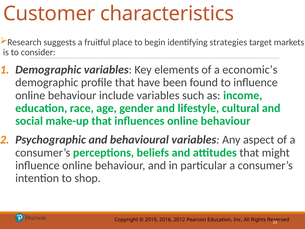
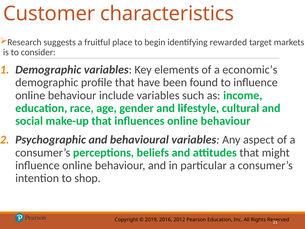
strategies: strategies -> rewarded (228, 42)
